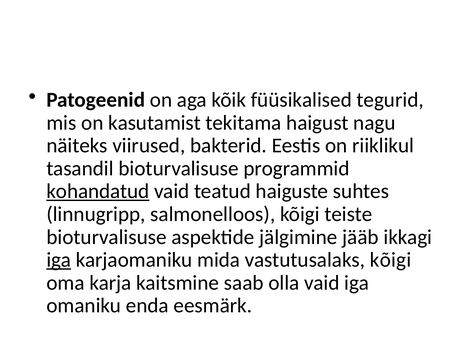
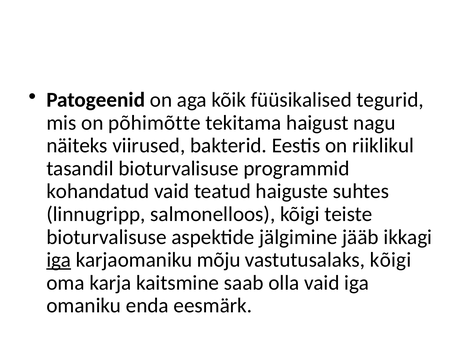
kasutamist: kasutamist -> põhimõtte (154, 123)
kohandatud underline: present -> none (98, 191)
mida: mida -> mõju (219, 260)
